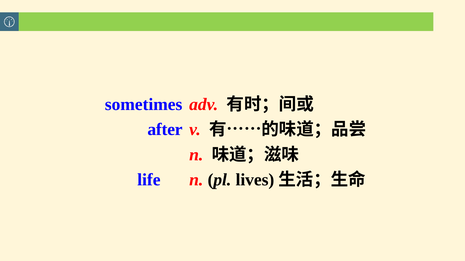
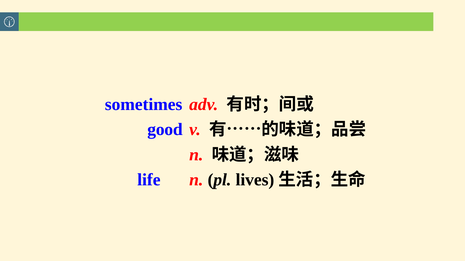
after: after -> good (165, 130)
